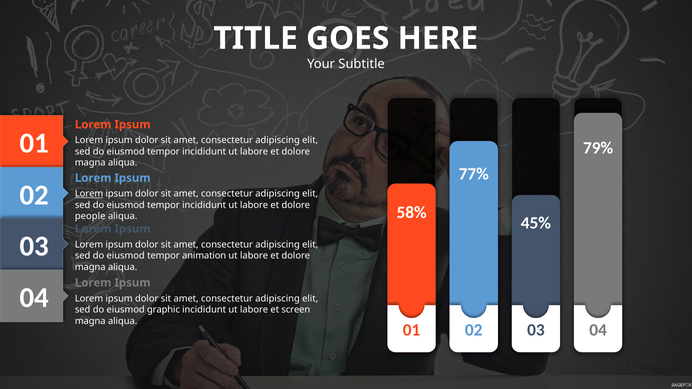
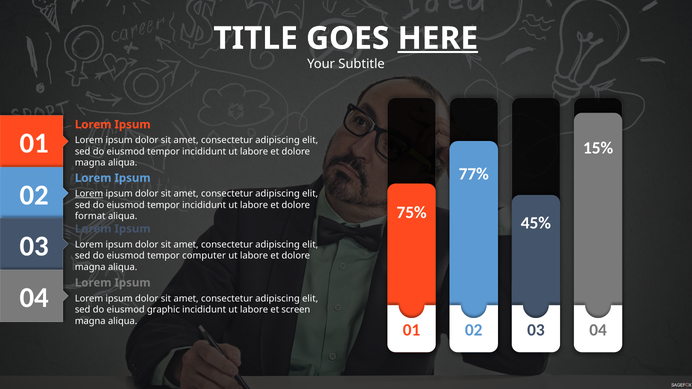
HERE underline: none -> present (438, 38)
79%: 79% -> 15% (598, 148)
58%: 58% -> 75% (412, 213)
people: people -> format (90, 216)
animation: animation -> computer (204, 256)
